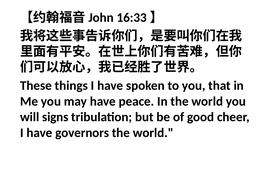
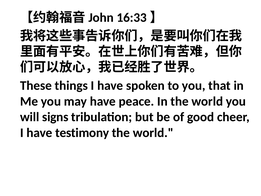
governors: governors -> testimony (82, 133)
